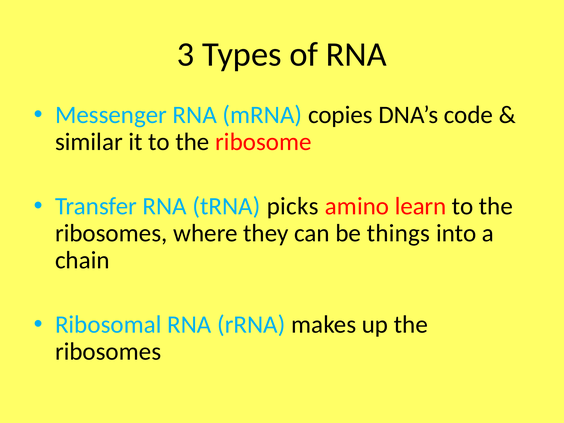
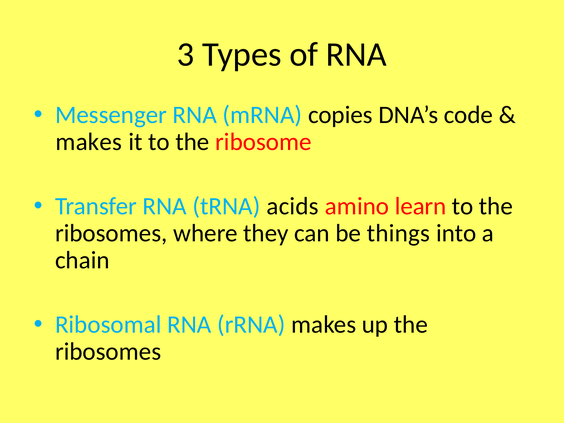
similar: similar -> makes (89, 142)
picks: picks -> acids (293, 206)
